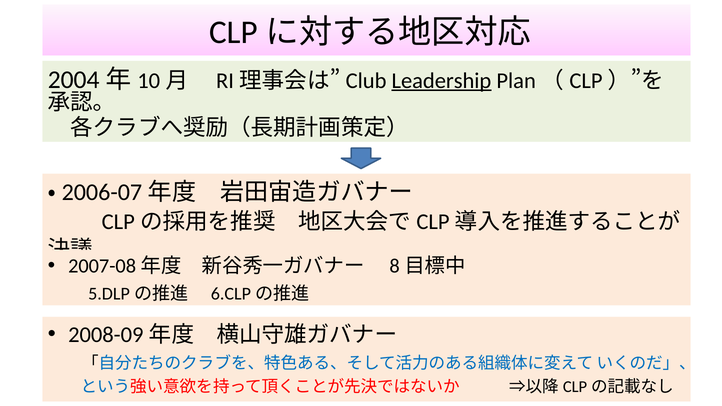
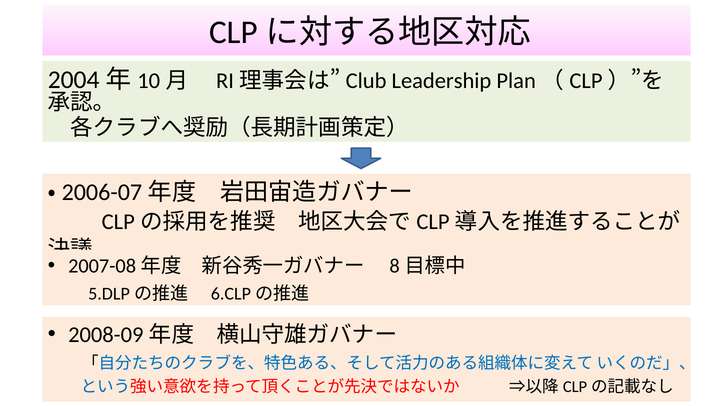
Leadership underline: present -> none (441, 81)
